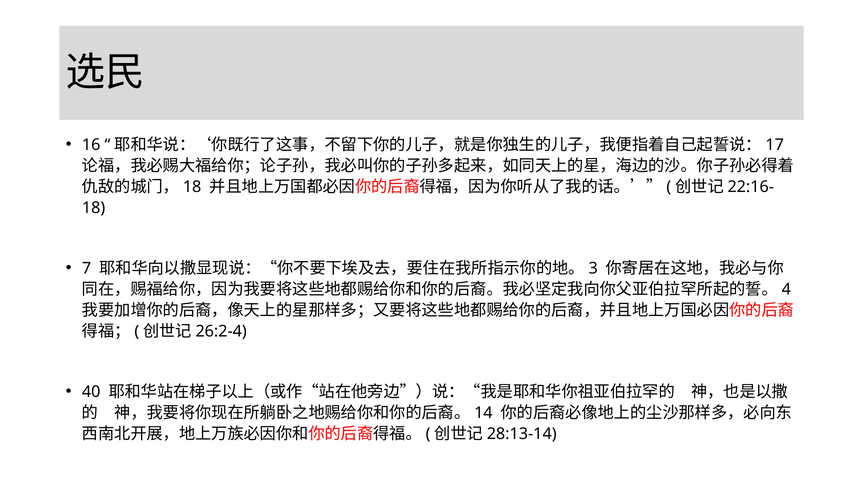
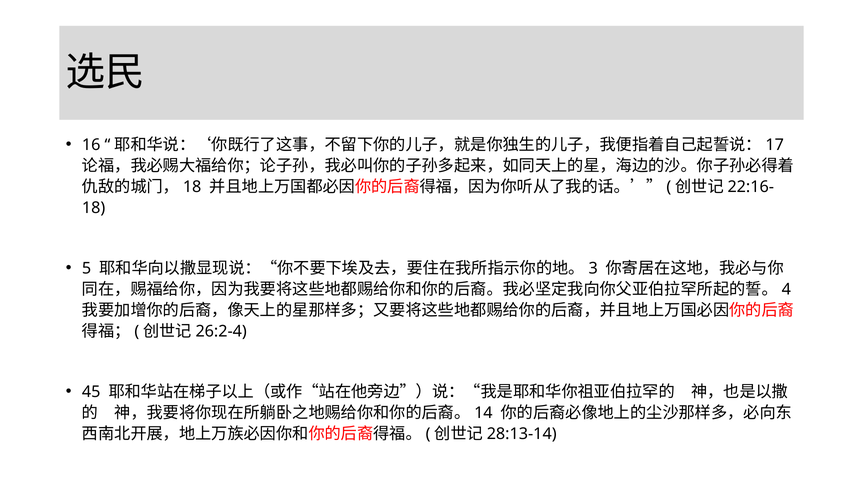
7: 7 -> 5 (87, 268)
40: 40 -> 45 (91, 391)
